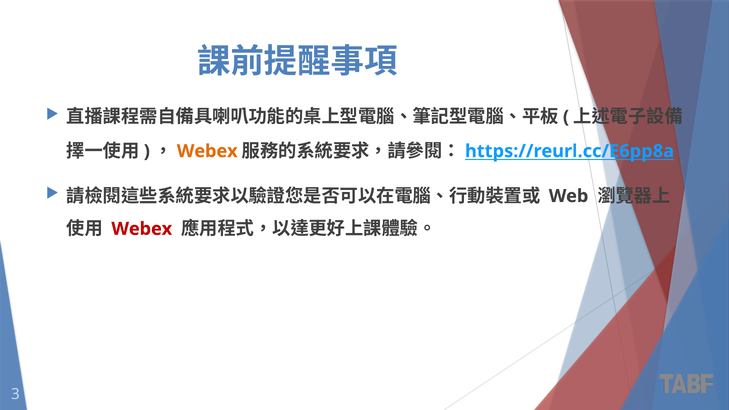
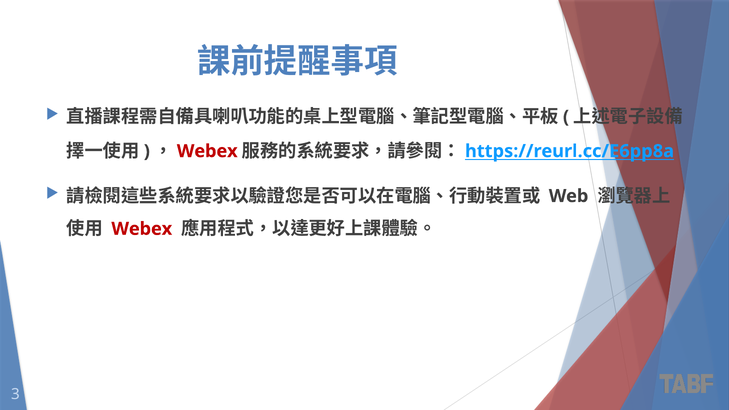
Webex colour: orange -> red (207, 151)
